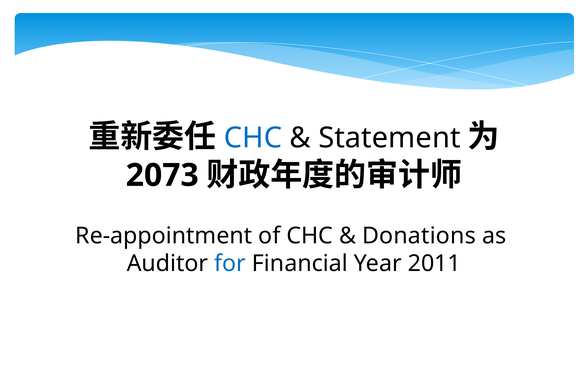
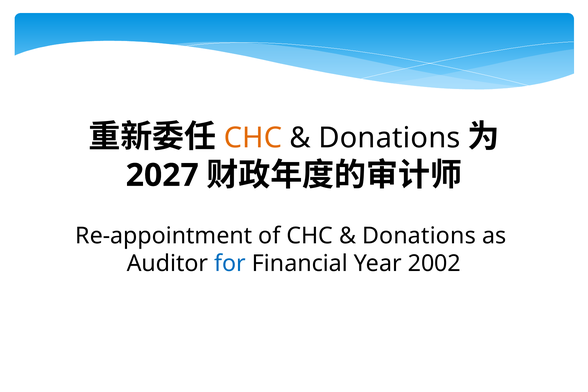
CHC colour: blue -> orange (253, 138)
Statement: Statement -> Donations (389, 138)
2073: 2073 -> 2027 (162, 175)
2011: 2011 -> 2002 (434, 264)
